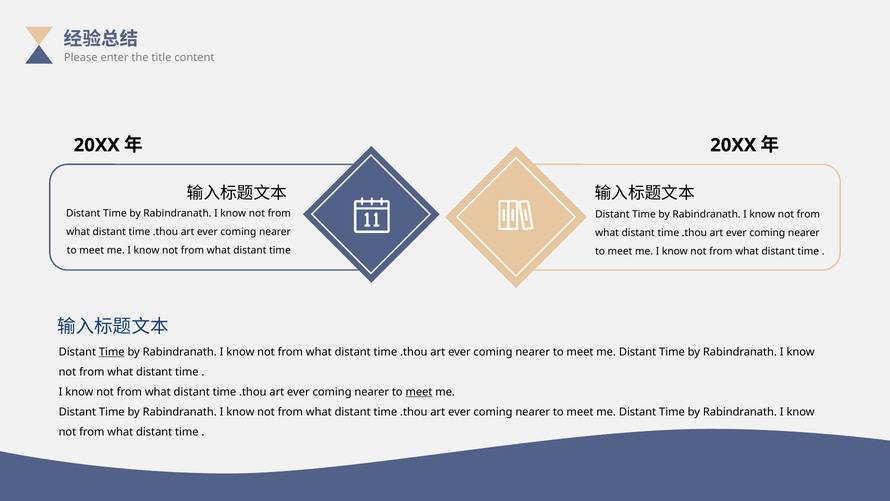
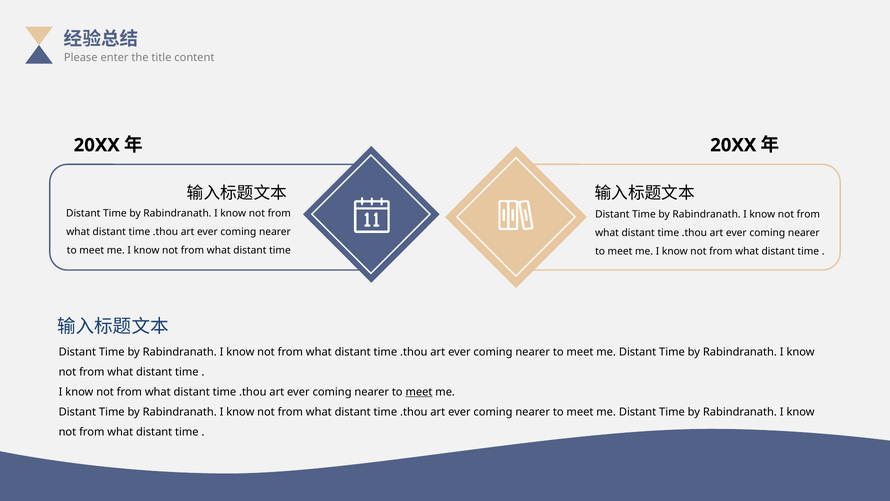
Time underline: present -> none (112, 352)
